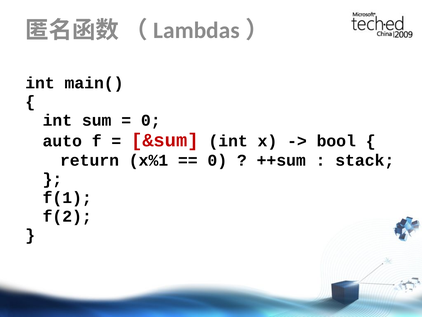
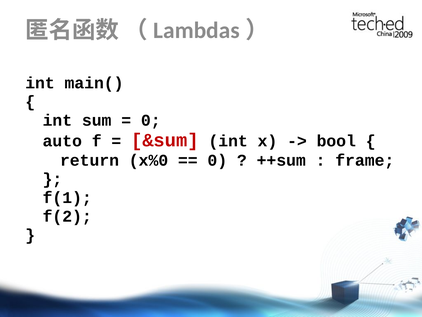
x%1: x%1 -> x%0 (149, 160)
stack: stack -> frame (365, 160)
